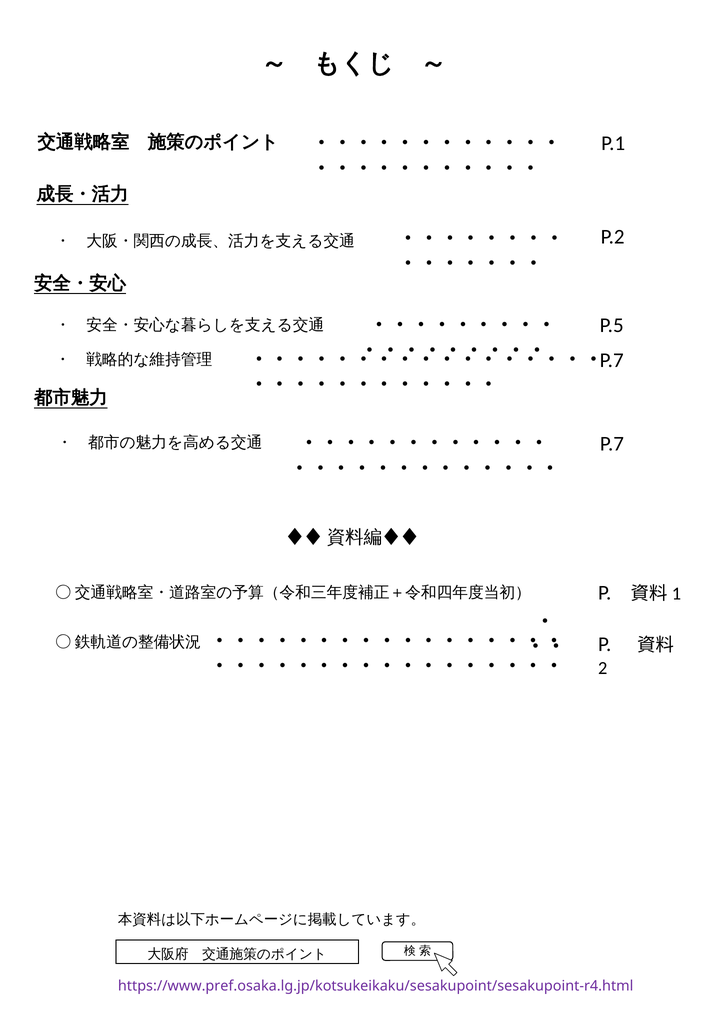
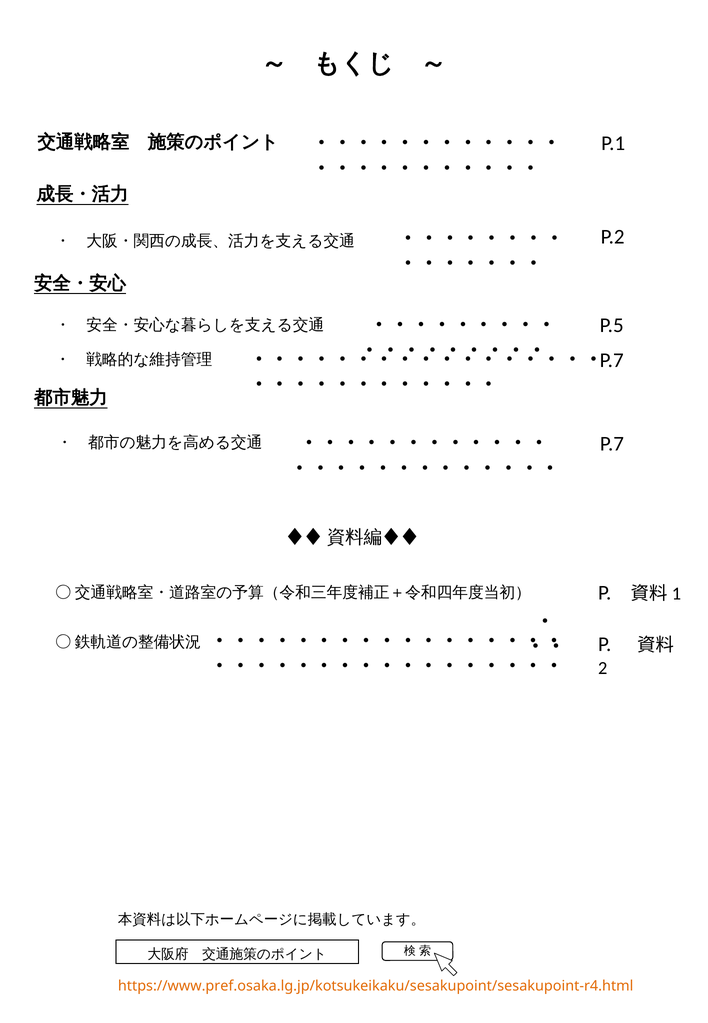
https://www.pref.osaka.lg.jp/kotsukeikaku/sesakupoint/sesakupoint-r4.html colour: purple -> orange (376, 986)
